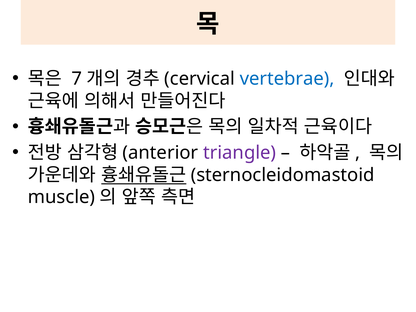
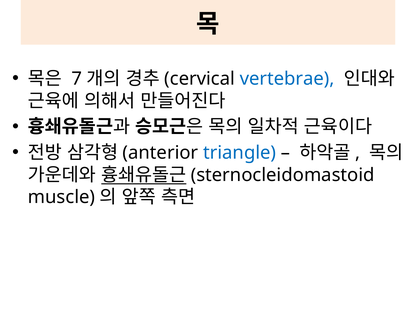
triangle colour: purple -> blue (240, 153)
